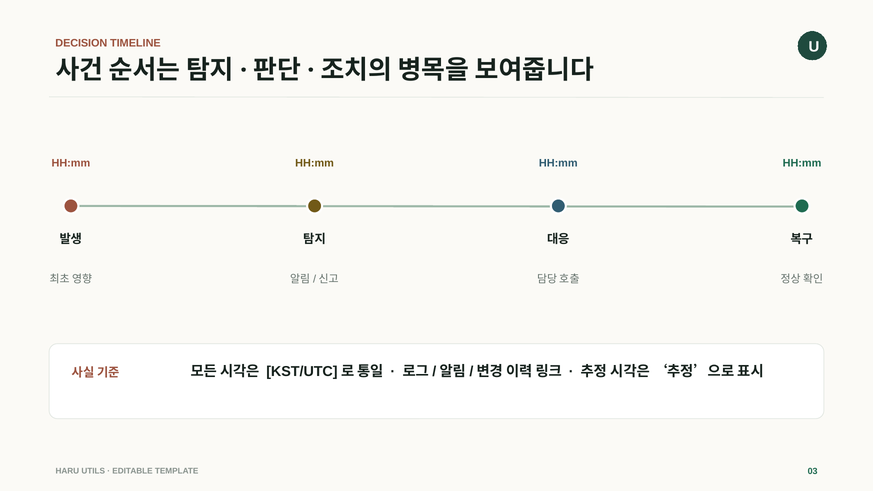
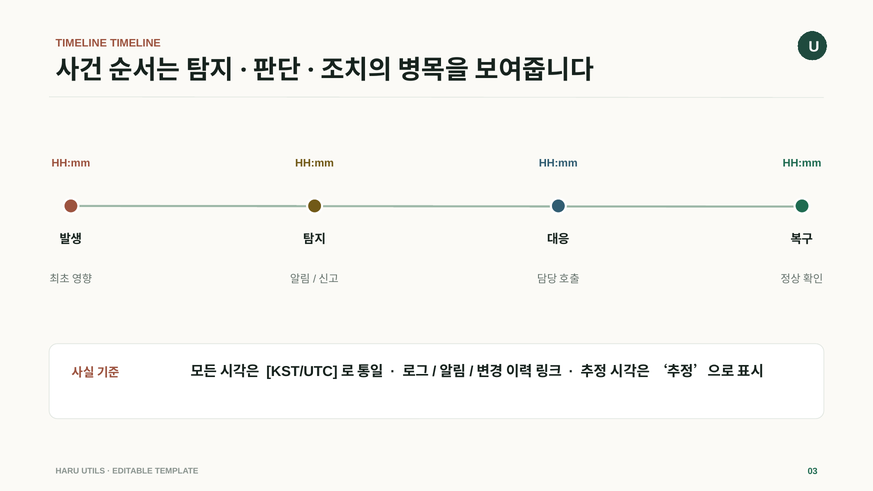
DECISION: DECISION -> TIMELINE (81, 43)
